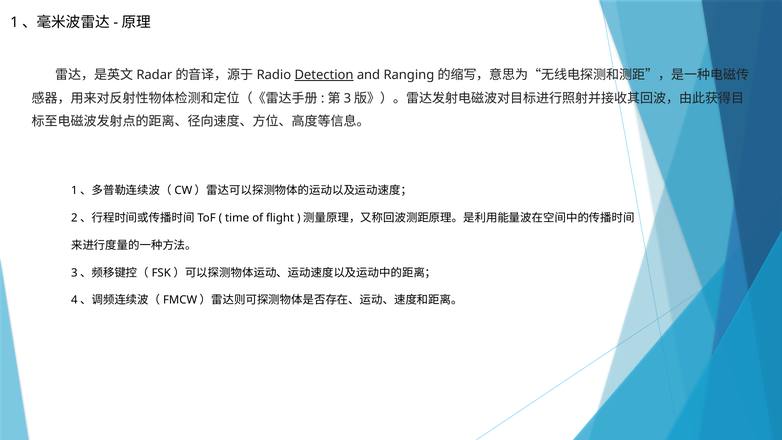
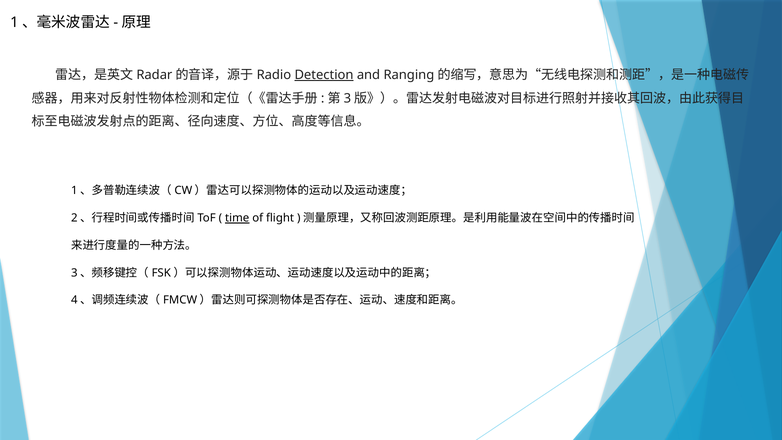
time underline: none -> present (237, 218)
